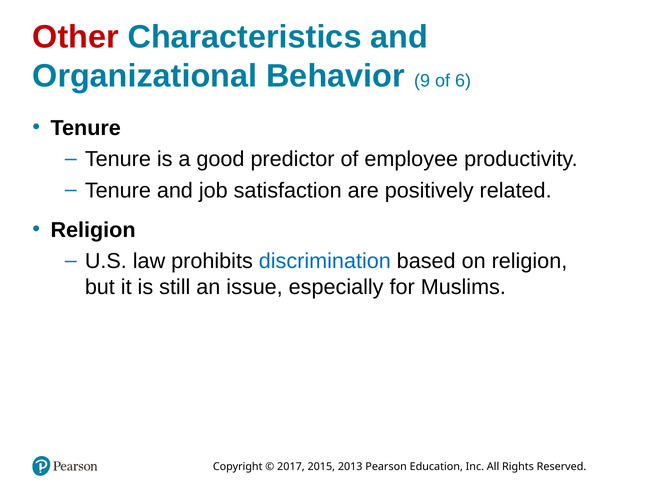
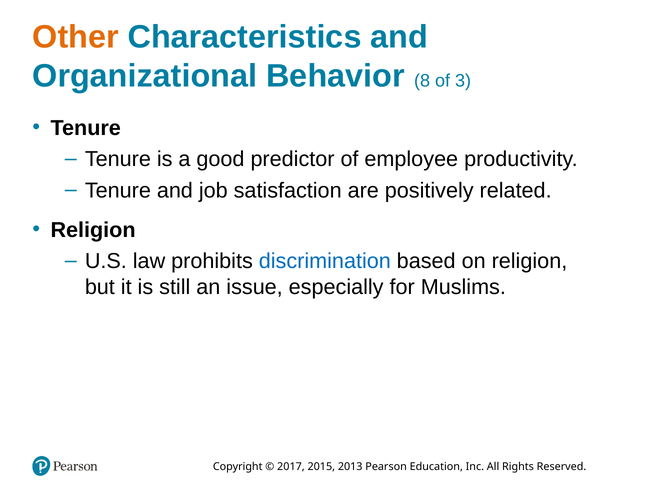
Other colour: red -> orange (76, 37)
9: 9 -> 8 (422, 81)
6: 6 -> 3 (463, 81)
